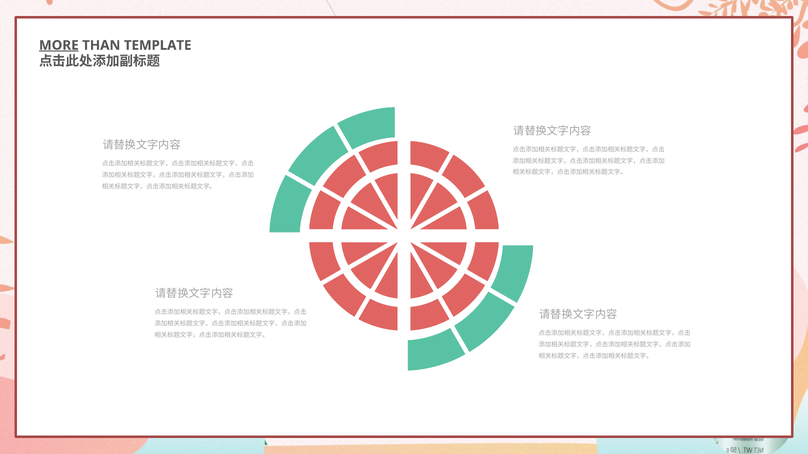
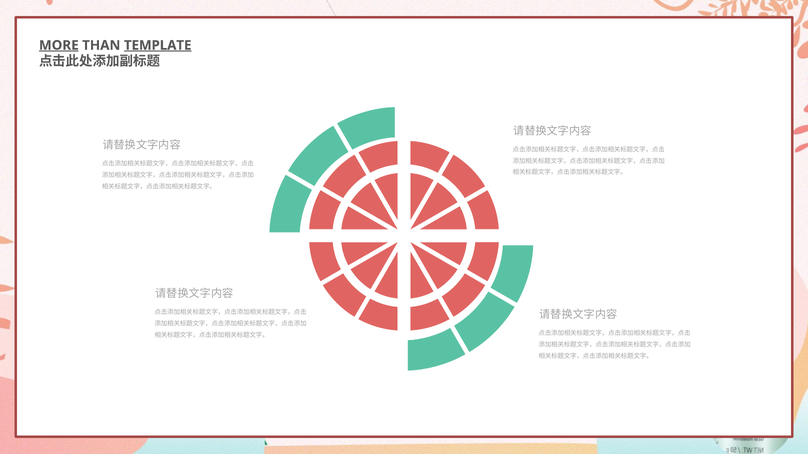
TEMPLATE underline: none -> present (158, 45)
